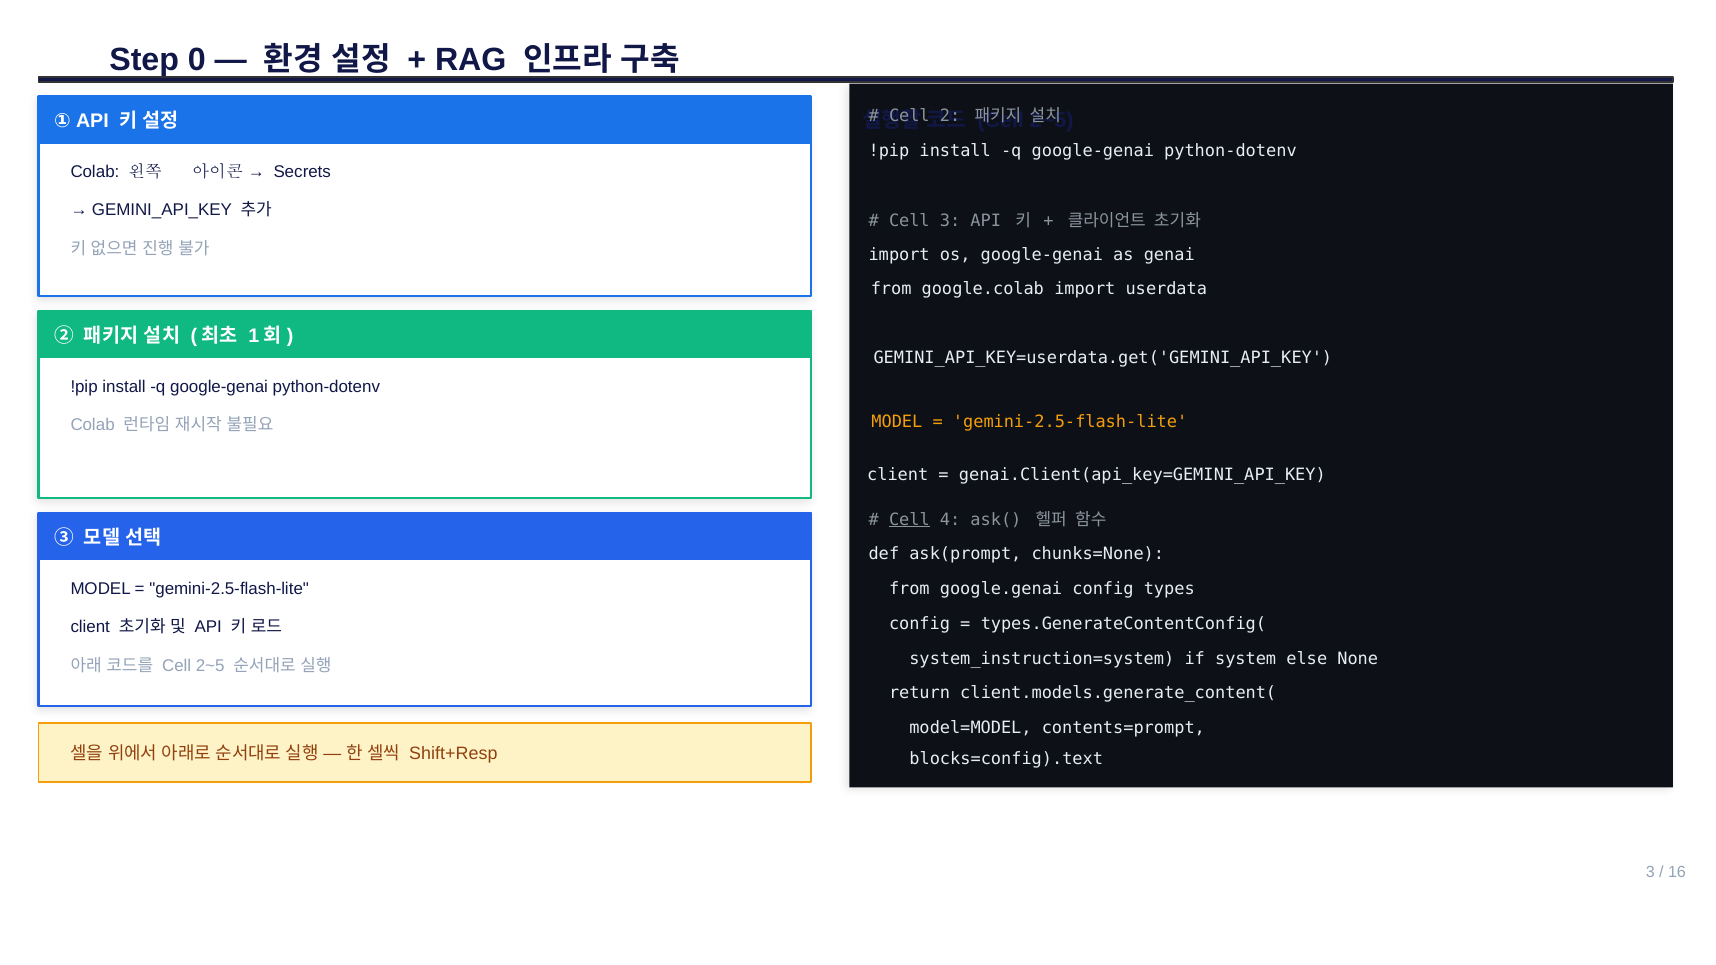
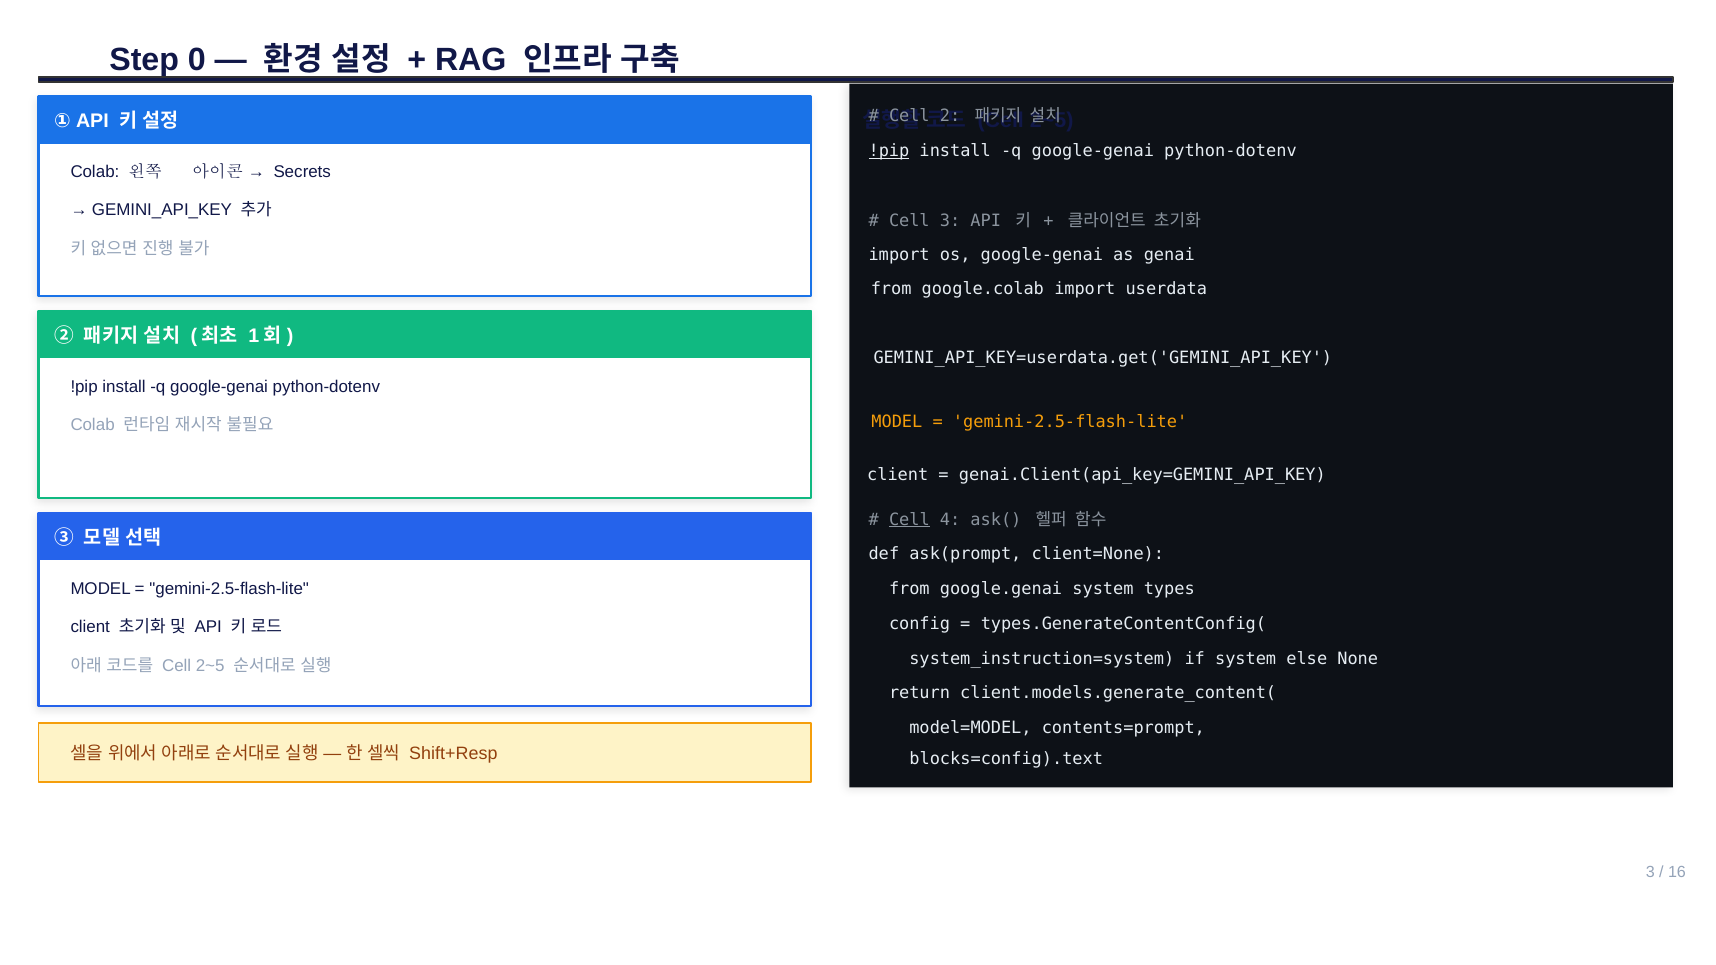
!pip underline: none -> present (889, 151)
chunks=None: chunks=None -> client=None (1098, 554)
google.genai config: config -> system (1103, 589)
